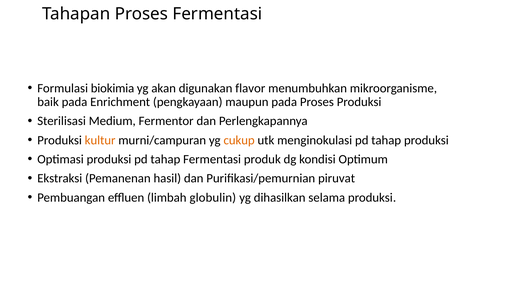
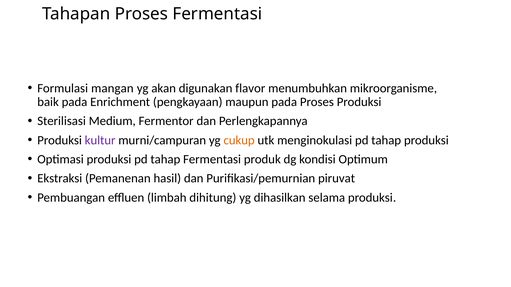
biokimia: biokimia -> mangan (112, 88)
kultur colour: orange -> purple (100, 140)
globulin: globulin -> dihitung (213, 198)
